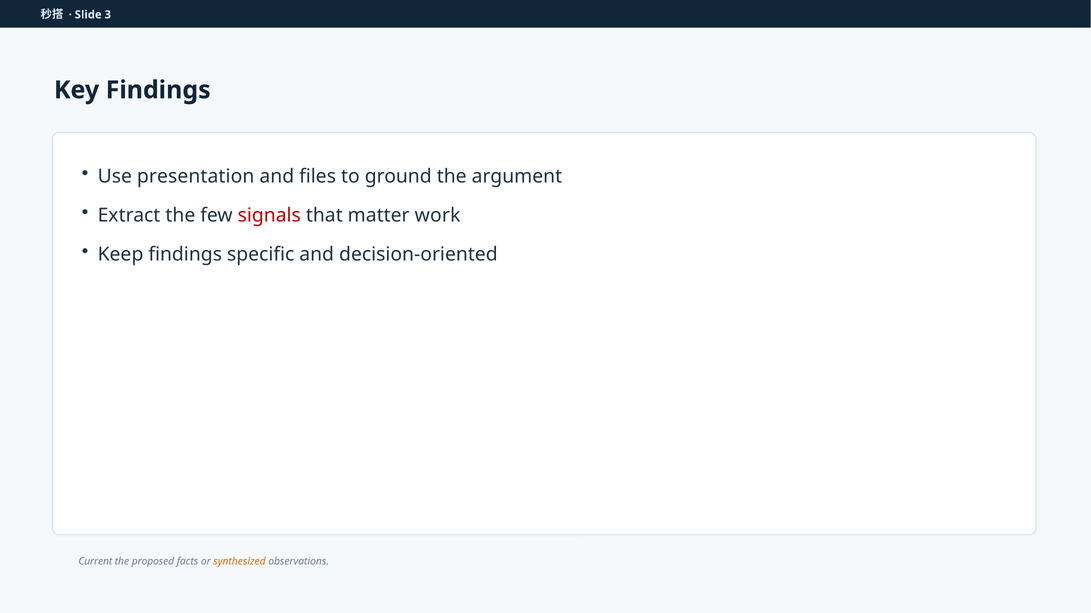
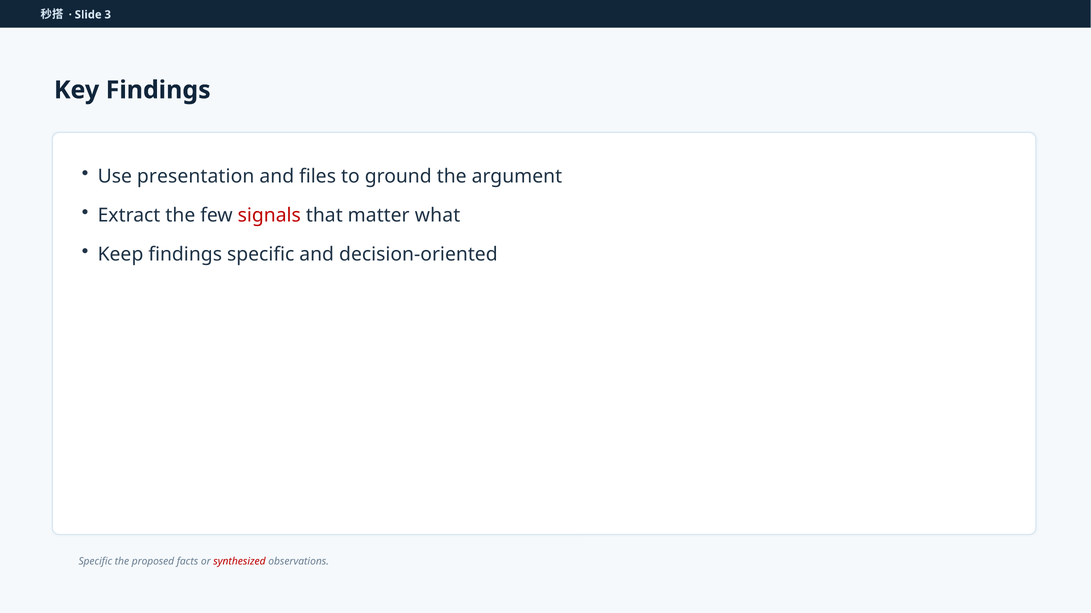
work: work -> what (438, 216)
Current: Current -> Specific (95, 562)
synthesized colour: orange -> red (239, 562)
